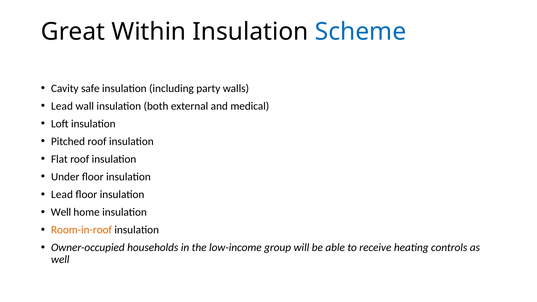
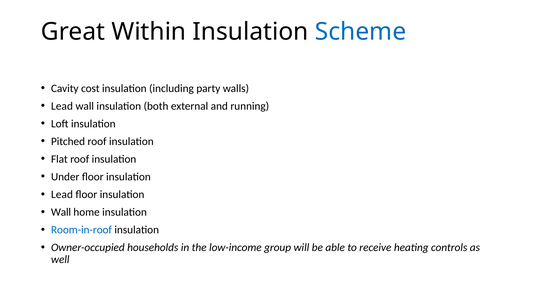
safe: safe -> cost (90, 88)
medical: medical -> running (250, 106)
Well: Well -> Wall (61, 212)
Room-in-roof colour: orange -> blue (81, 230)
